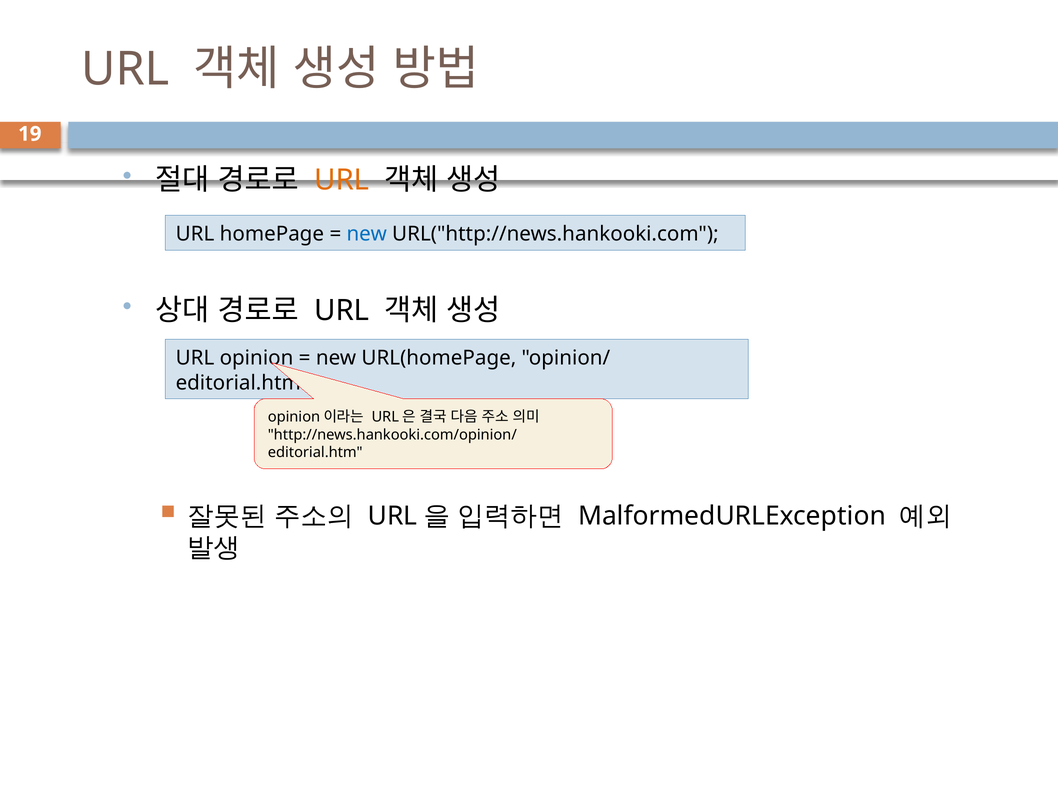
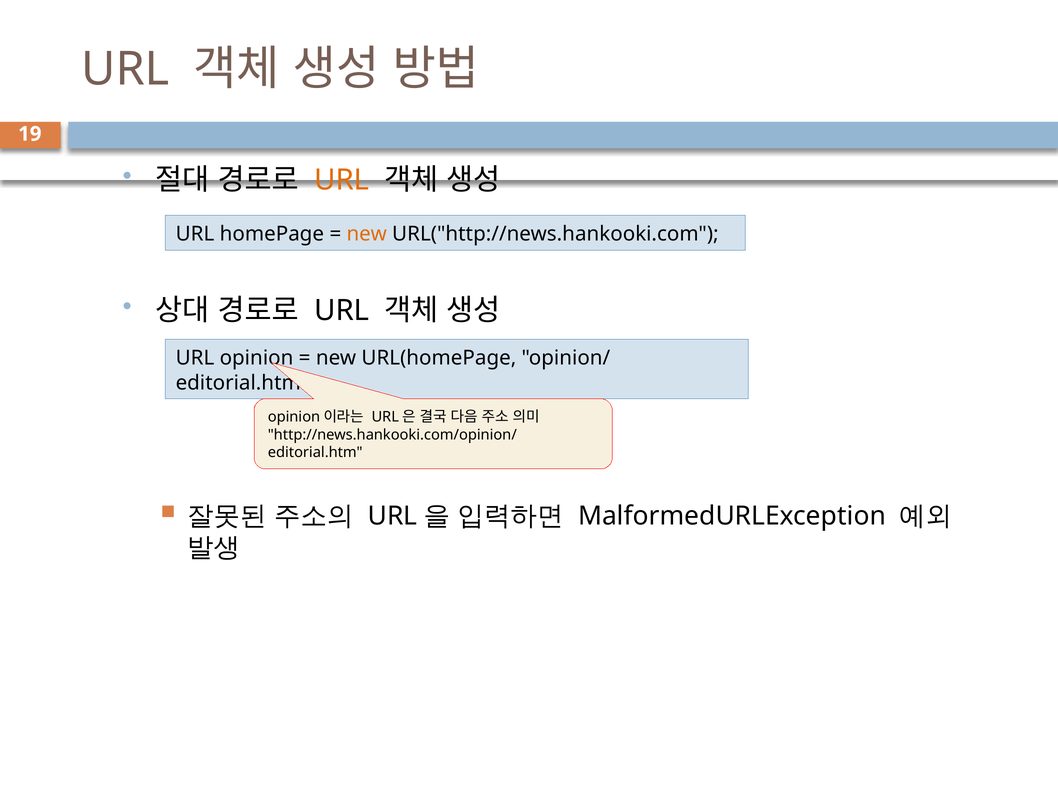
new colour: blue -> orange (367, 234)
